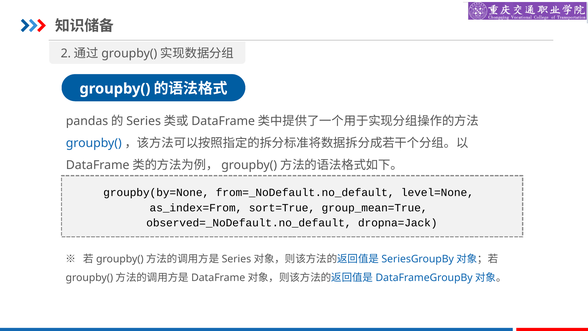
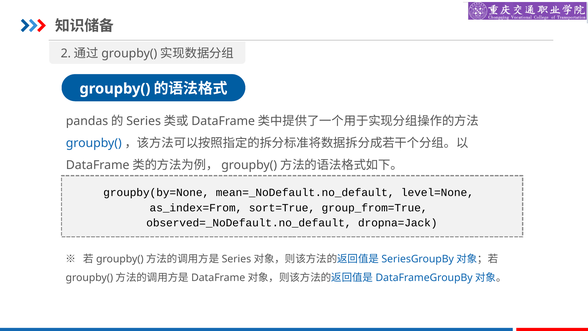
from=_NoDefault.no_default: from=_NoDefault.no_default -> mean=_NoDefault.no_default (305, 193)
group_mean=True: group_mean=True -> group_from=True (375, 208)
